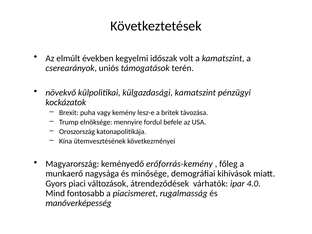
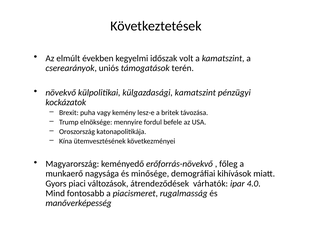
erőforrás-kemény: erőforrás-kemény -> erőforrás-növekvő (179, 164)
